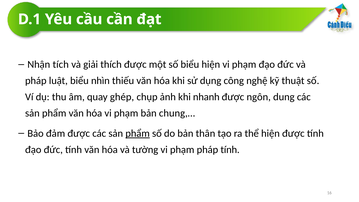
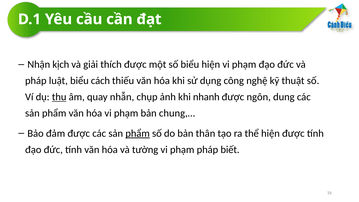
tích: tích -> kịch (61, 64)
nhìn: nhìn -> cách (100, 81)
thu underline: none -> present (59, 97)
ghép: ghép -> nhẫn (122, 97)
pháp tính: tính -> biết (230, 150)
